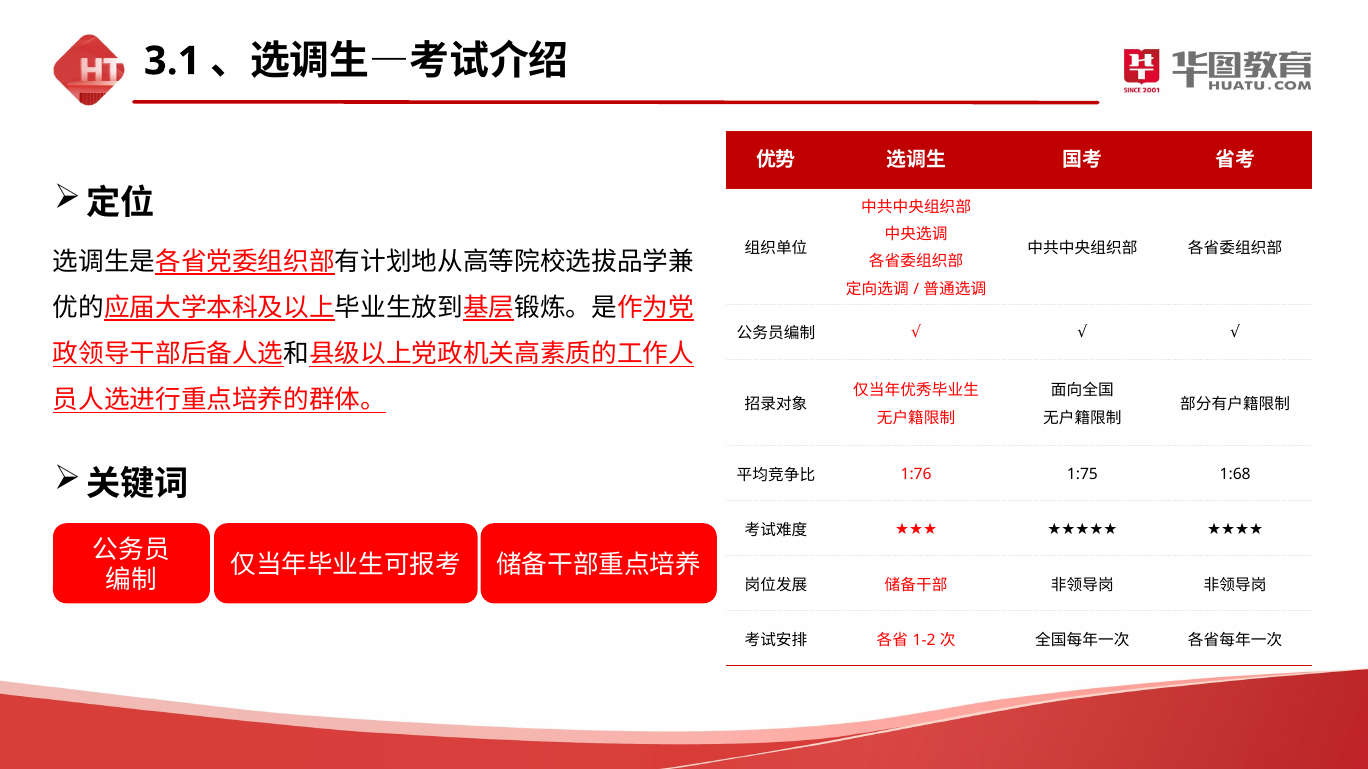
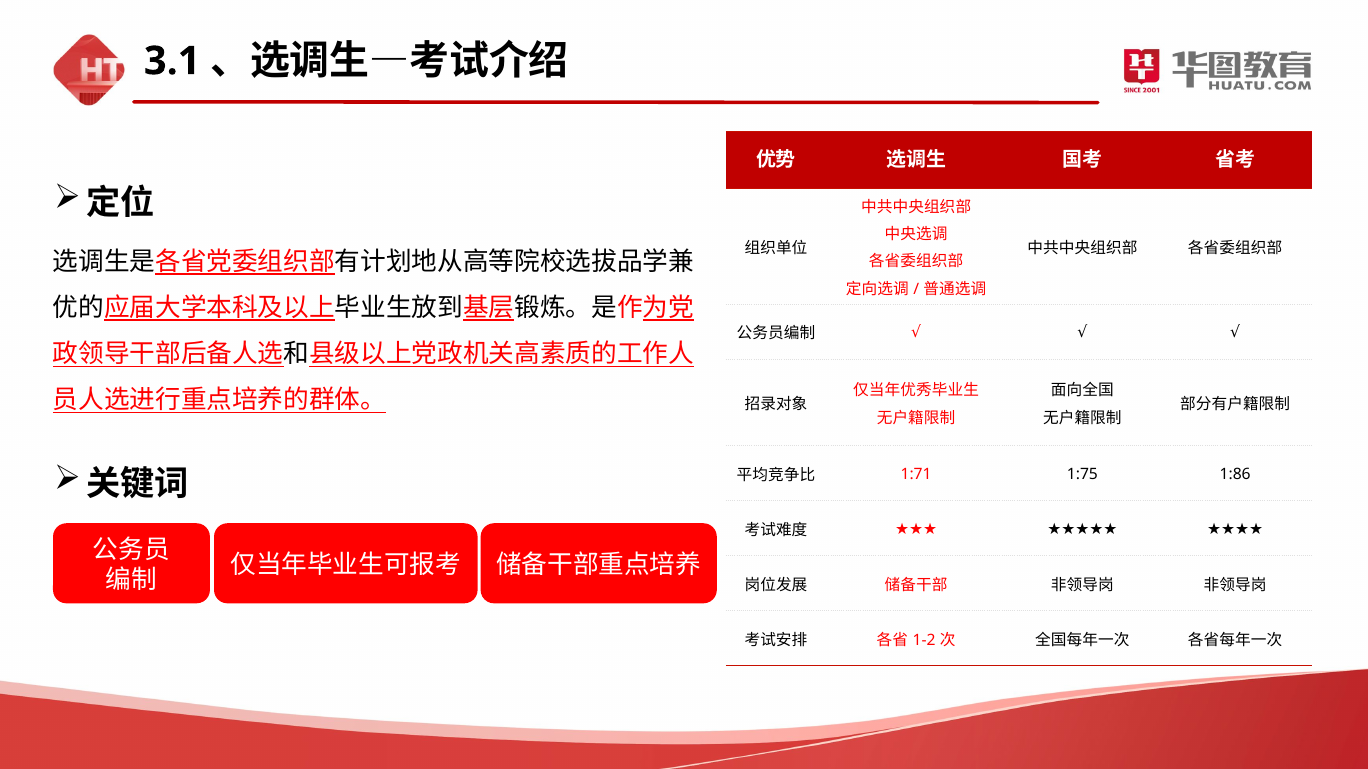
1:76: 1:76 -> 1:71 (916, 474)
1:68: 1:68 -> 1:86 (1235, 474)
